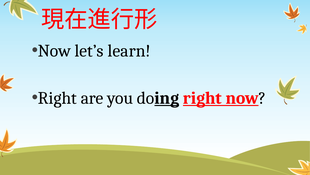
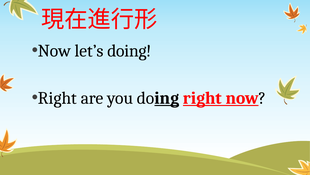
let’s learn: learn -> doing (129, 51)
